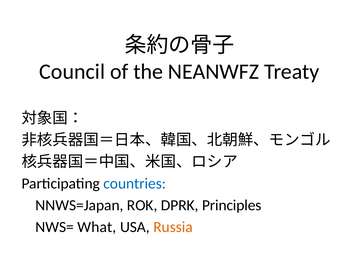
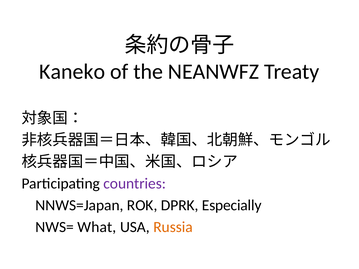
Council: Council -> Kaneko (72, 72)
countries colour: blue -> purple (135, 184)
Principles: Principles -> Especially (232, 205)
